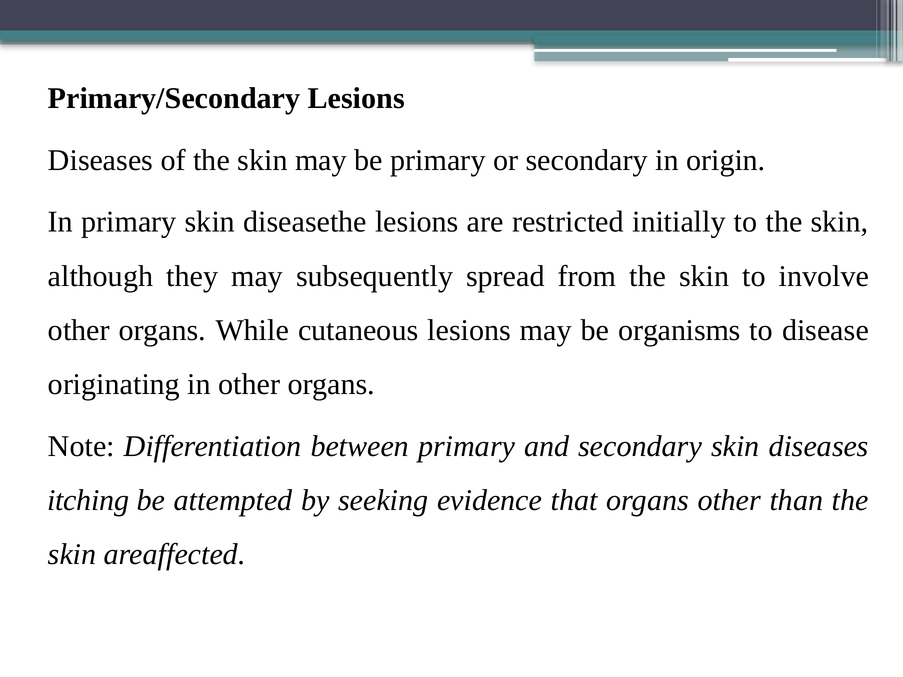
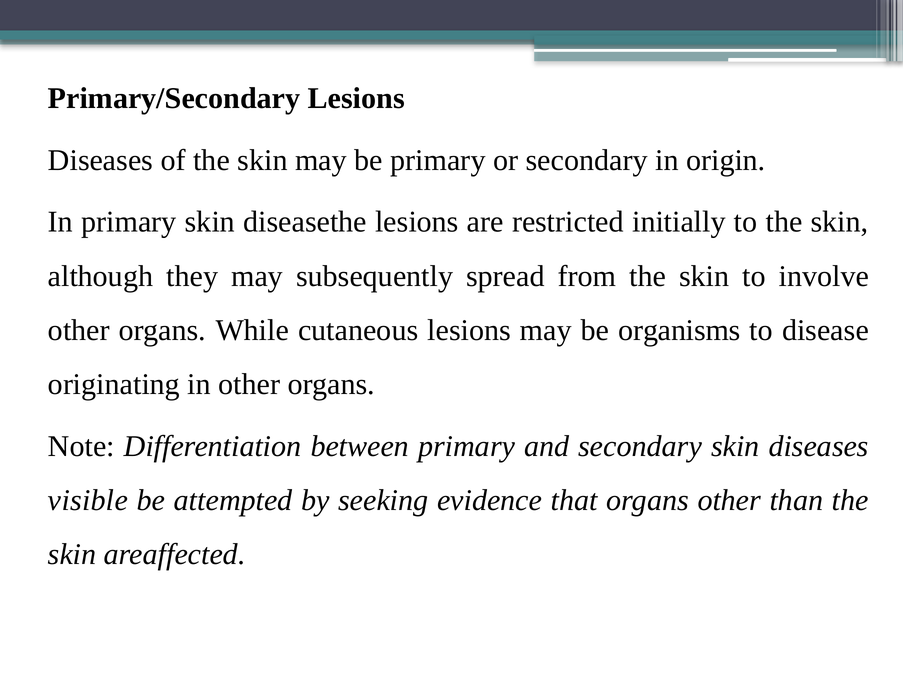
itching: itching -> visible (88, 500)
